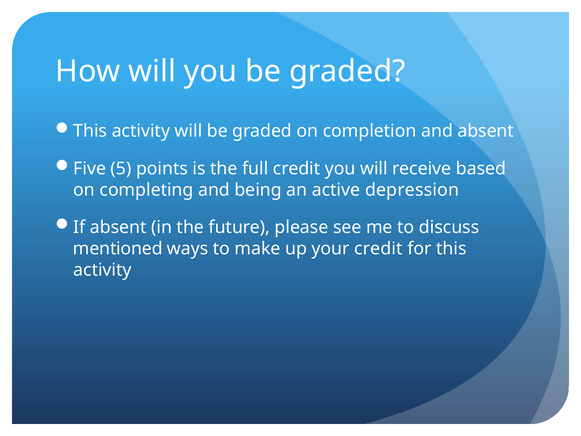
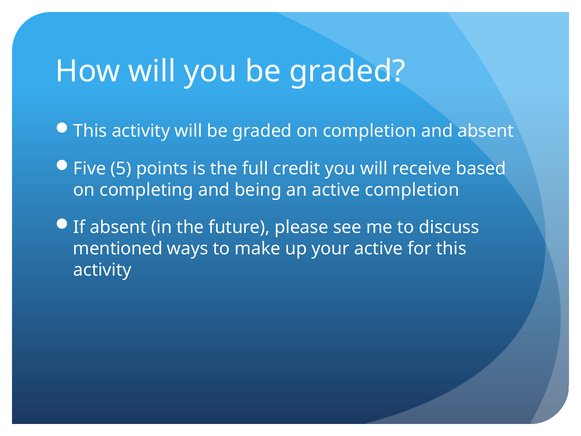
active depression: depression -> completion (412, 190)
your credit: credit -> active (378, 248)
